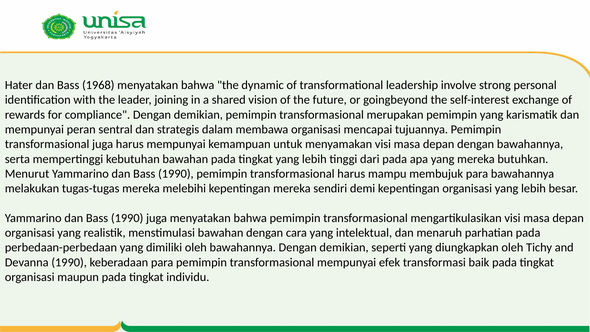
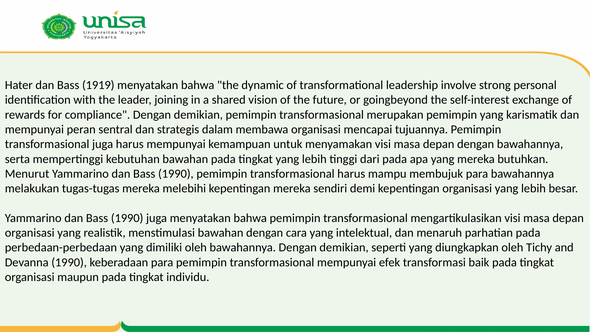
1968: 1968 -> 1919 (98, 85)
